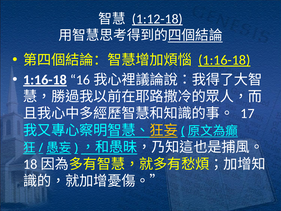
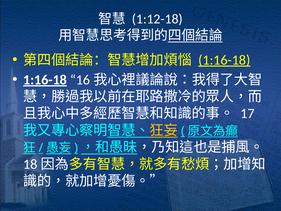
1:12-18 underline: present -> none (157, 19)
